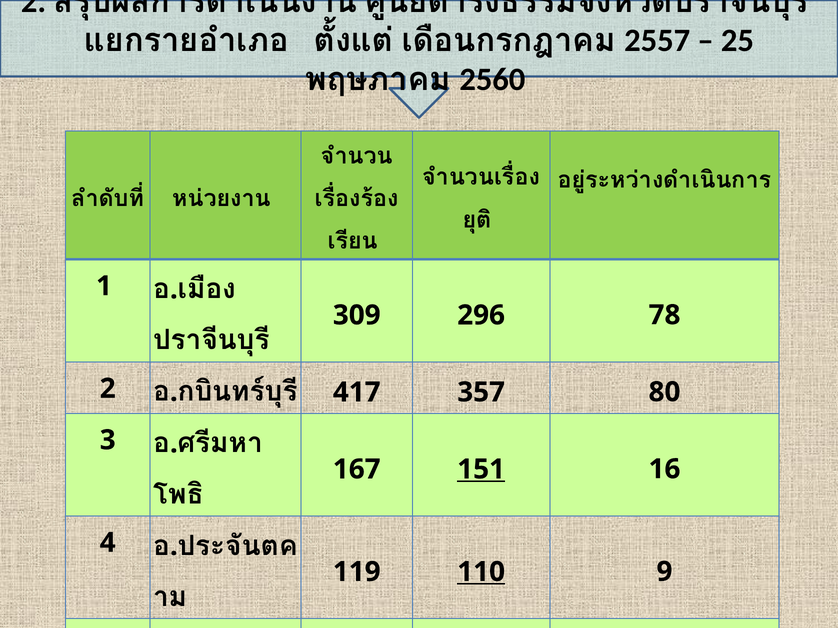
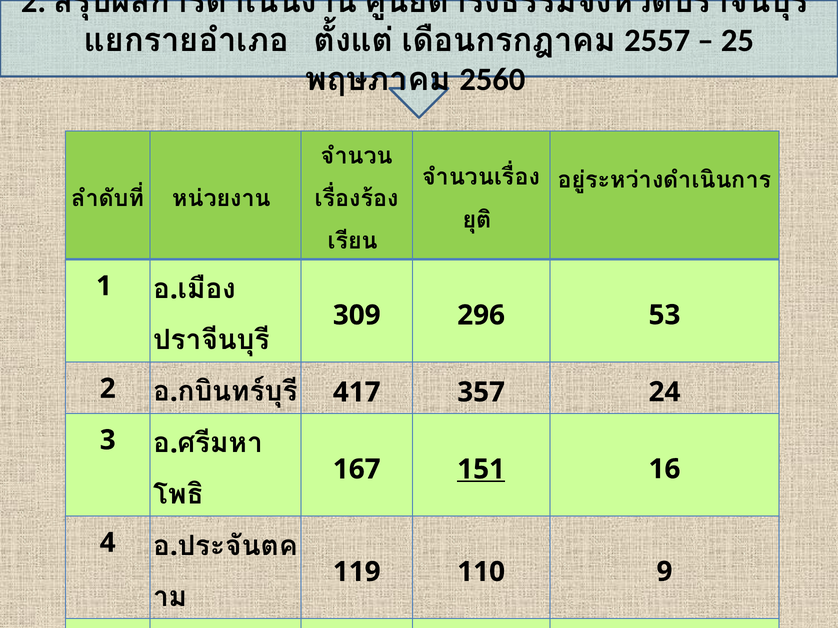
78: 78 -> 53 (664, 315)
80: 80 -> 24 (664, 392)
110 underline: present -> none (481, 572)
